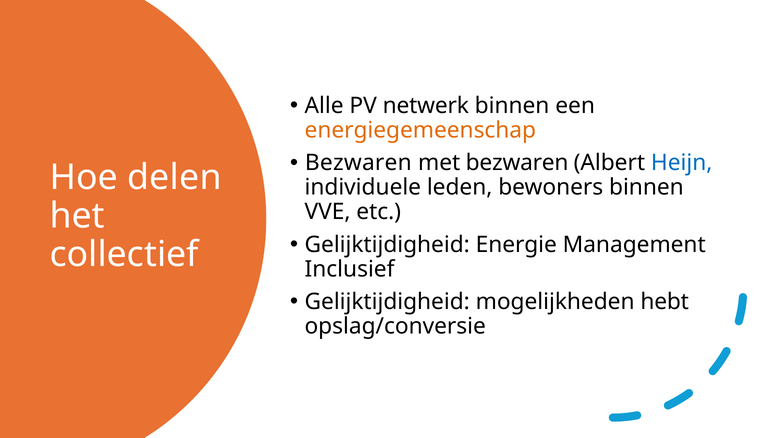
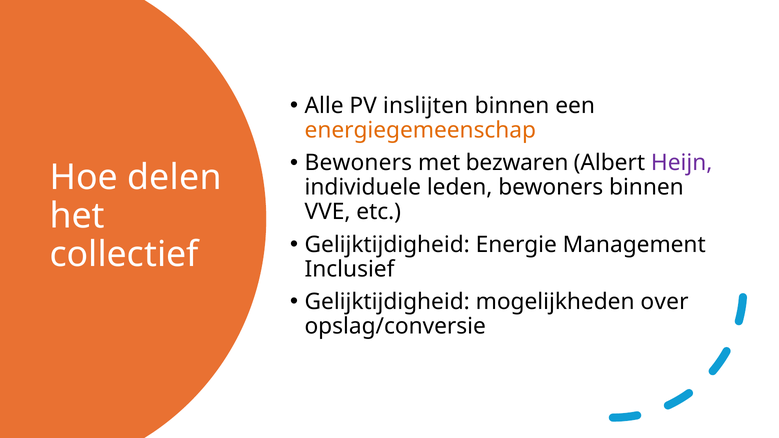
netwerk: netwerk -> inslijten (426, 106)
Bezwaren: Bezwaren -> Bewoners (358, 163)
Heijn colour: blue -> purple (682, 163)
hebt: hebt -> over (665, 302)
